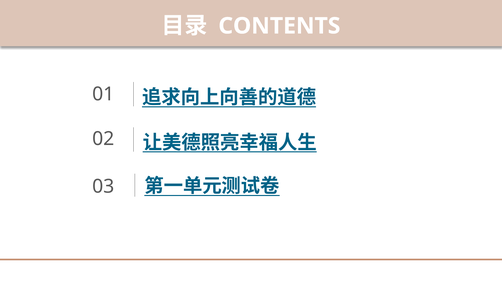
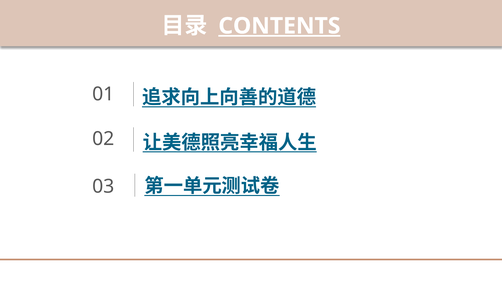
CONTENTS underline: none -> present (279, 26)
